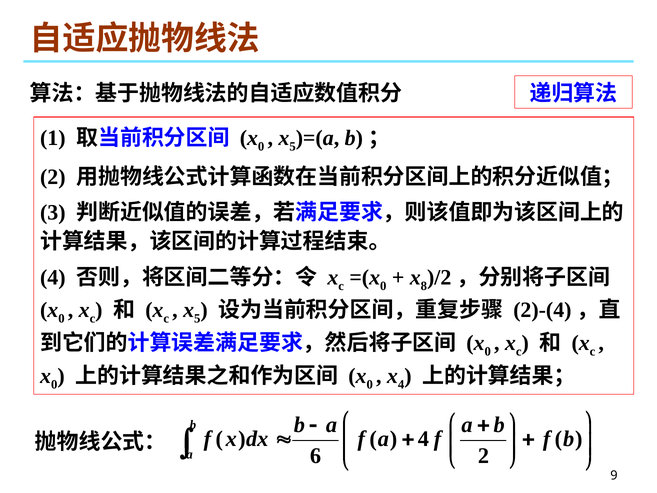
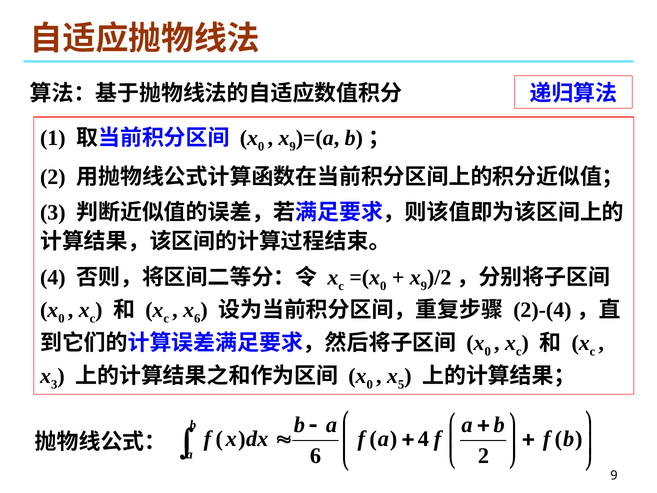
5: 5 -> 9 (293, 146)
8: 8 -> 9 (424, 286)
5: 5 -> 6 (197, 319)
0: 0 -> 3 (54, 384)
4: 4 -> 5 (401, 384)
